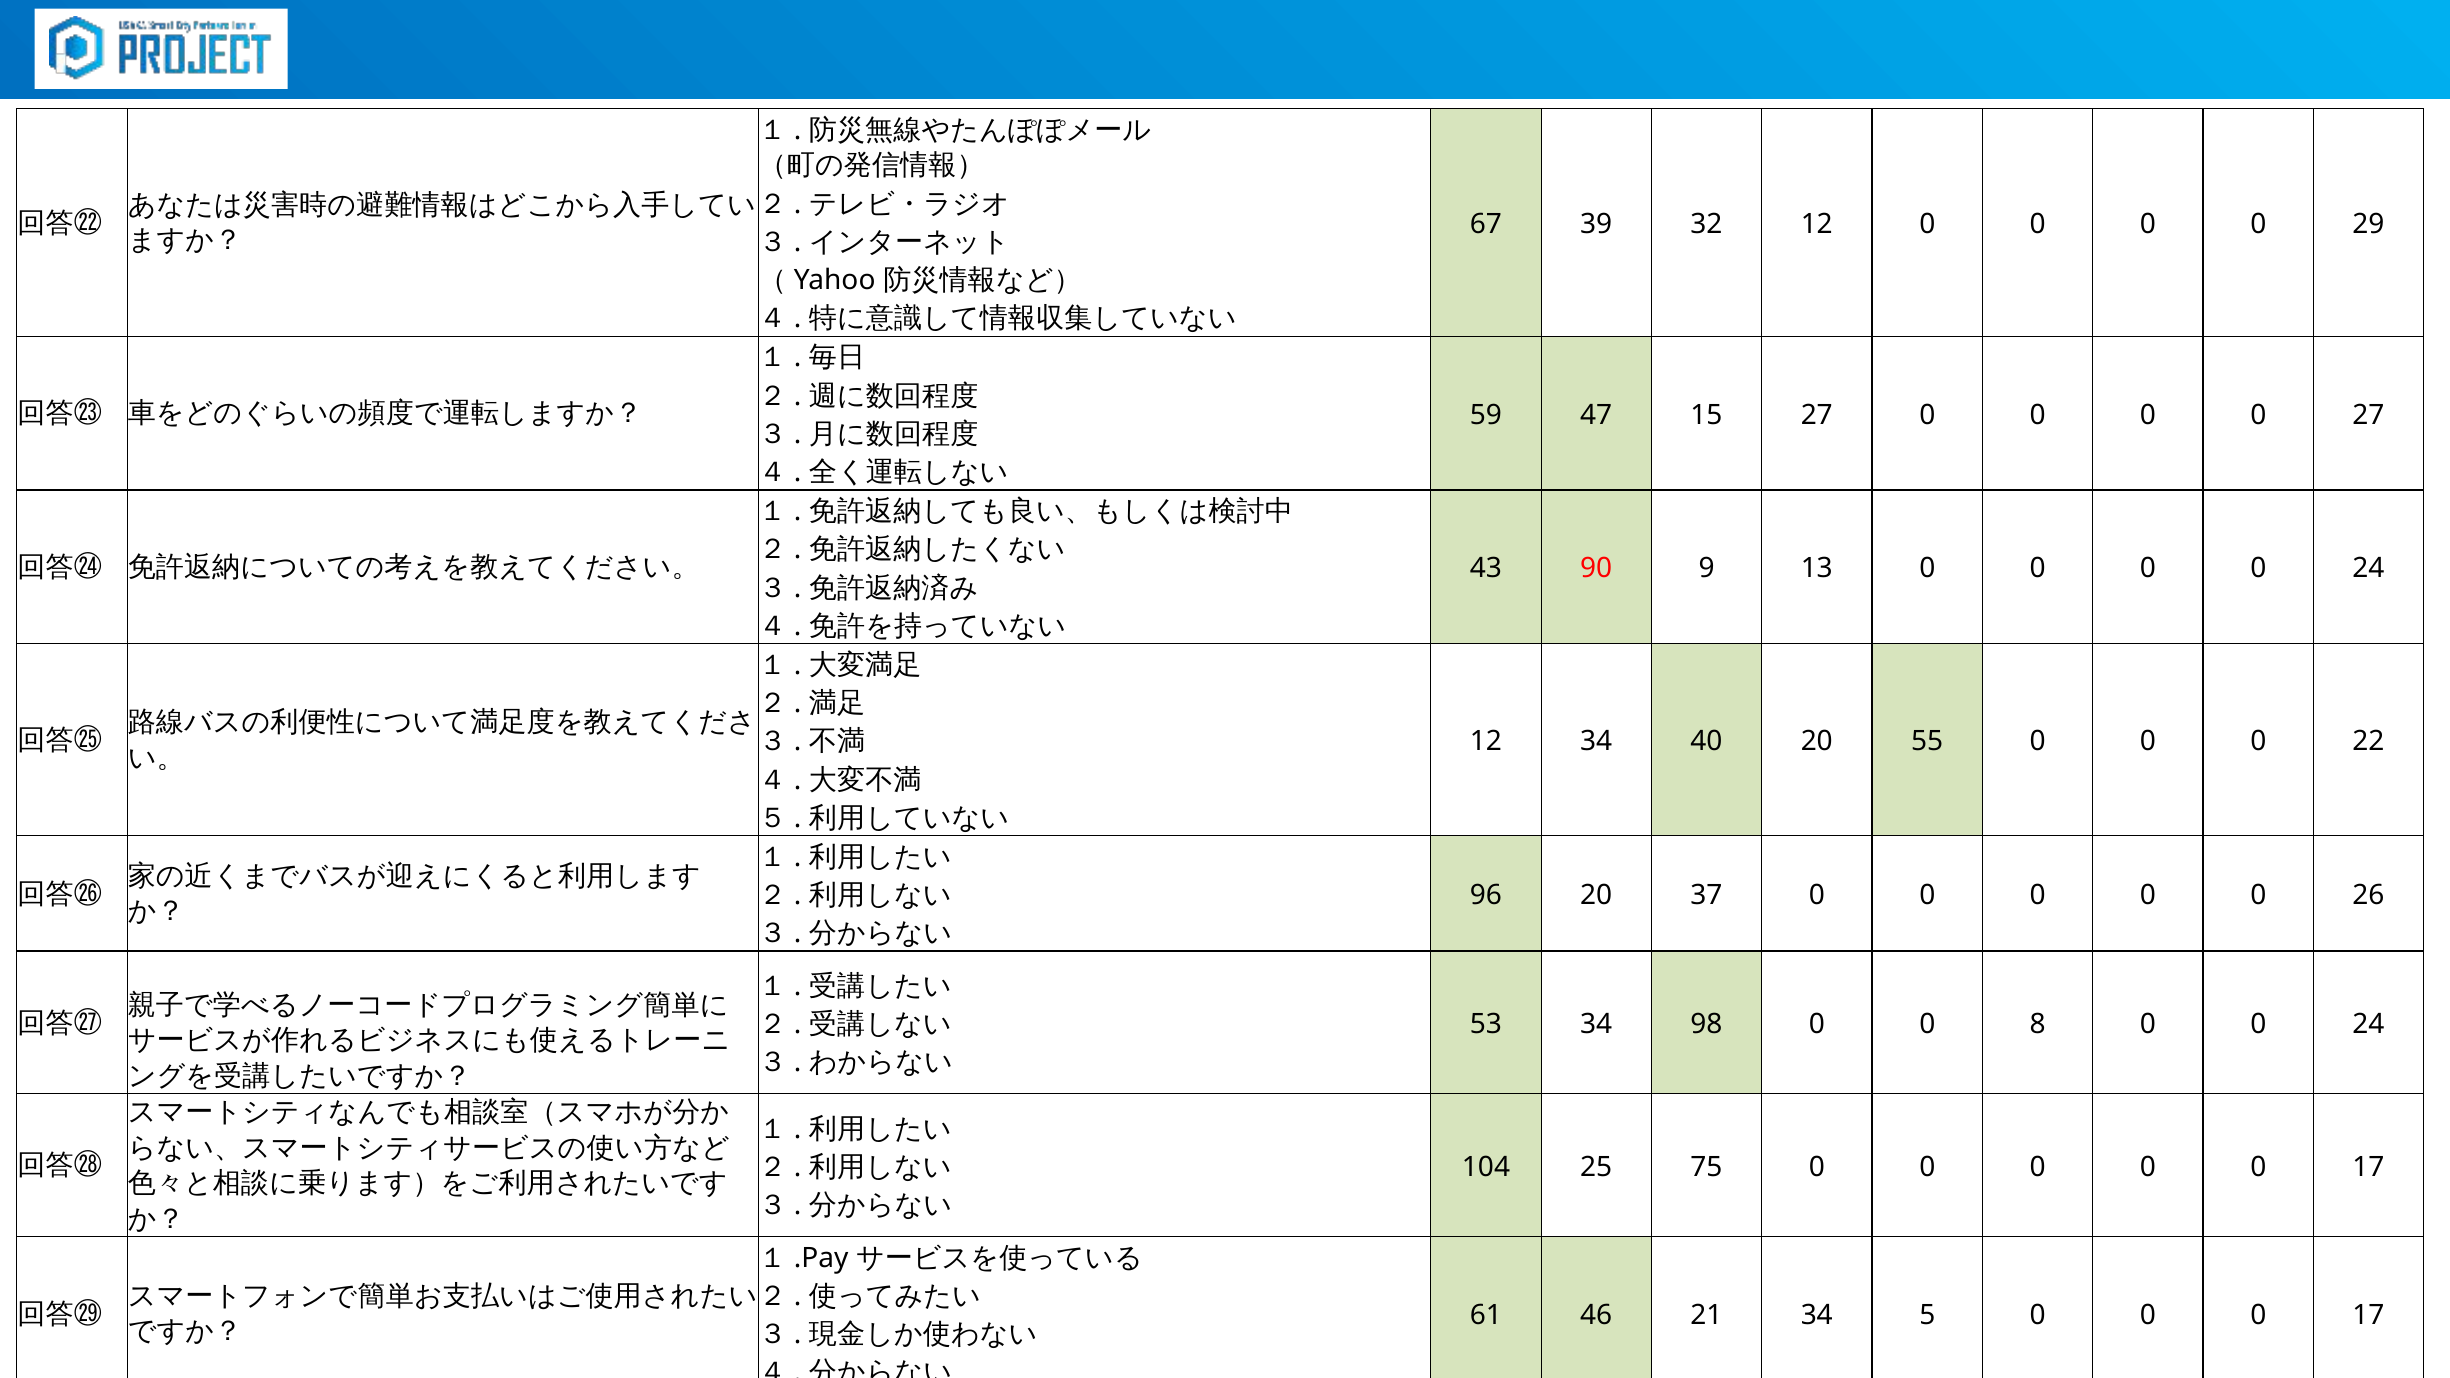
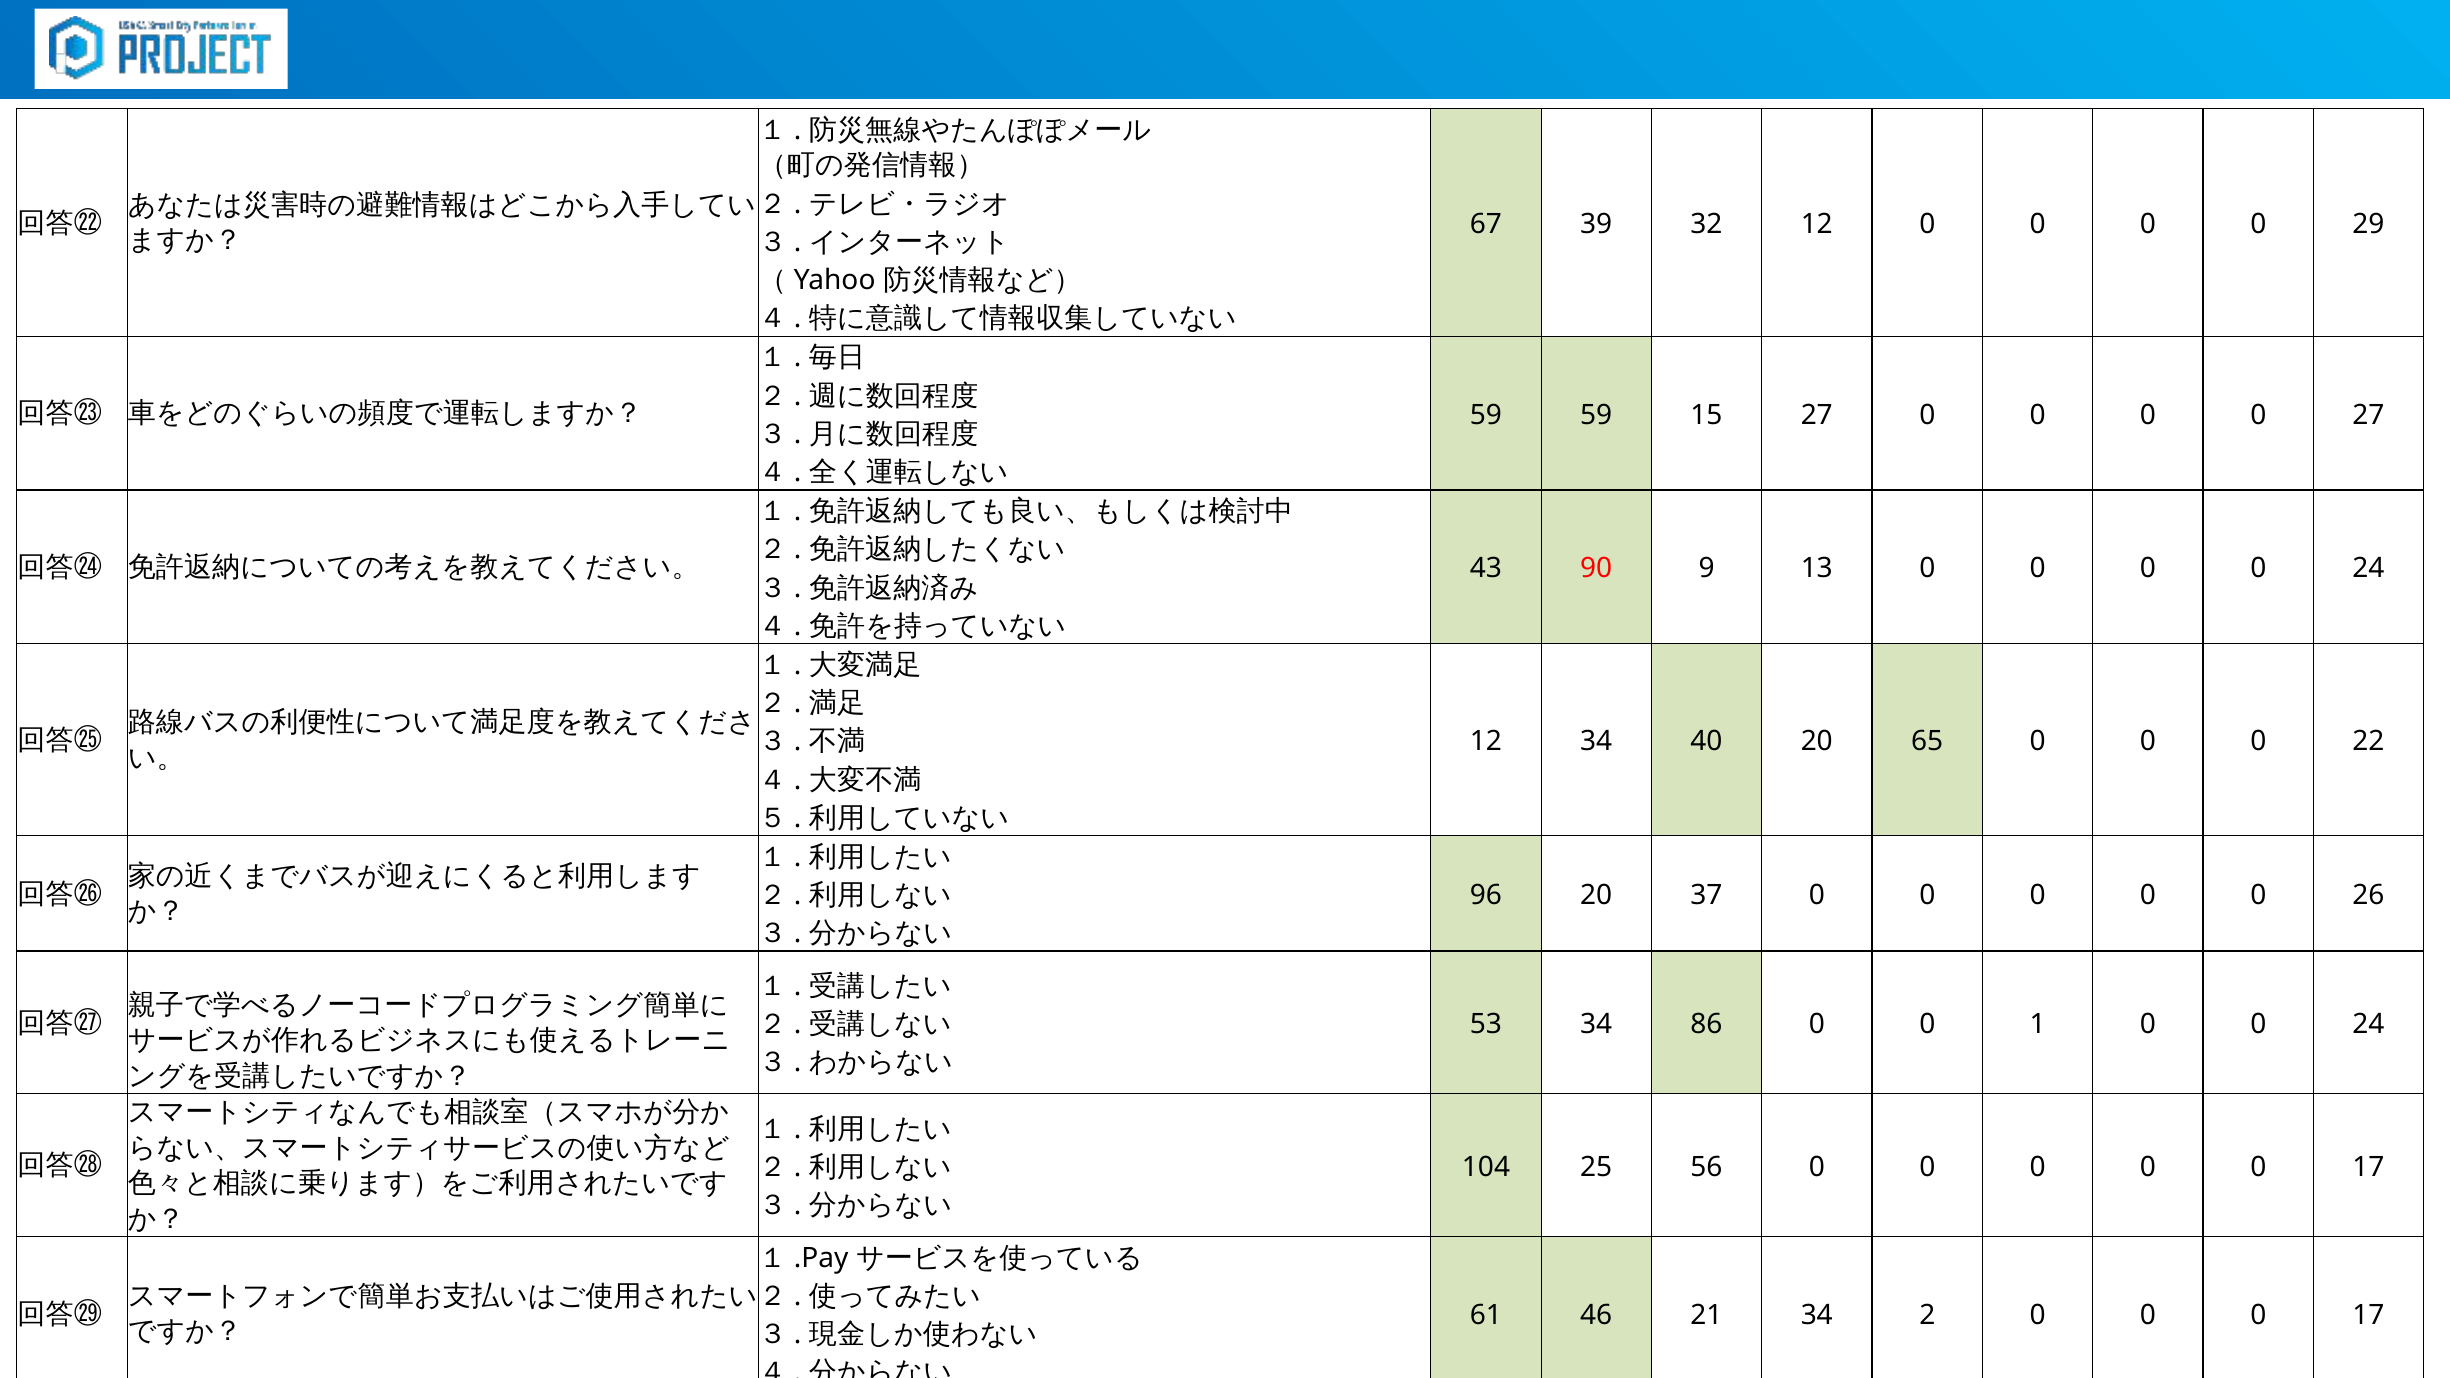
59 47: 47 -> 59 (1596, 415)
55: 55 -> 65 (1927, 742)
98: 98 -> 86 (1707, 1024)
8: 8 -> 1 (2038, 1024)
75: 75 -> 56 (1707, 1167)
5: 5 -> 2 (1927, 1315)
